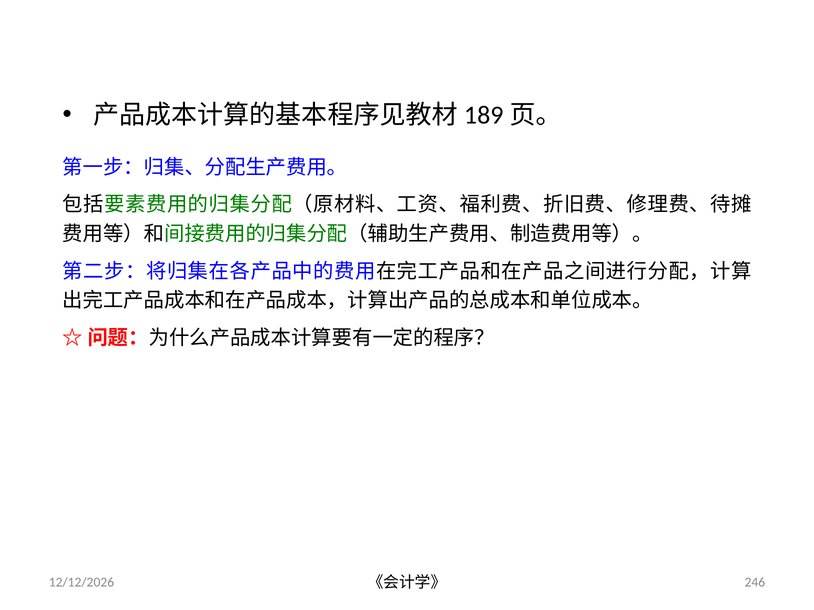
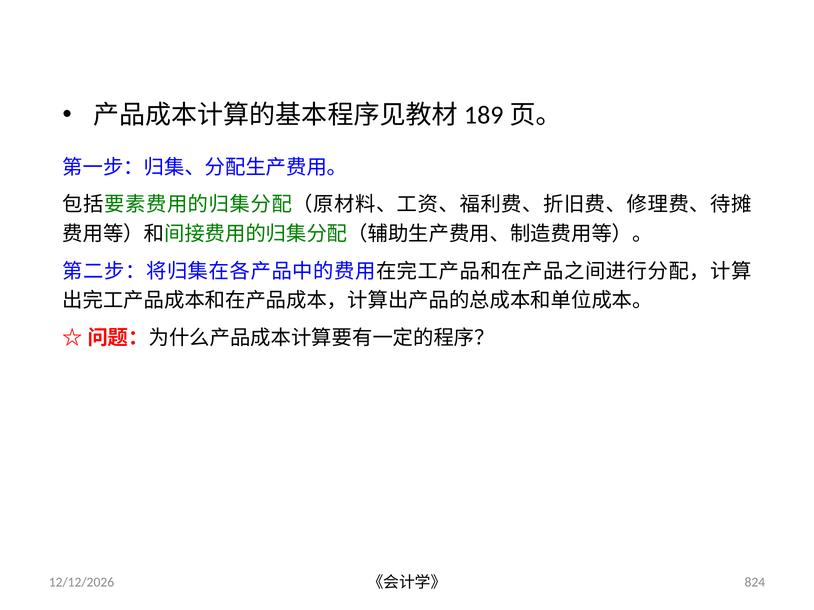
246: 246 -> 824 (755, 583)
